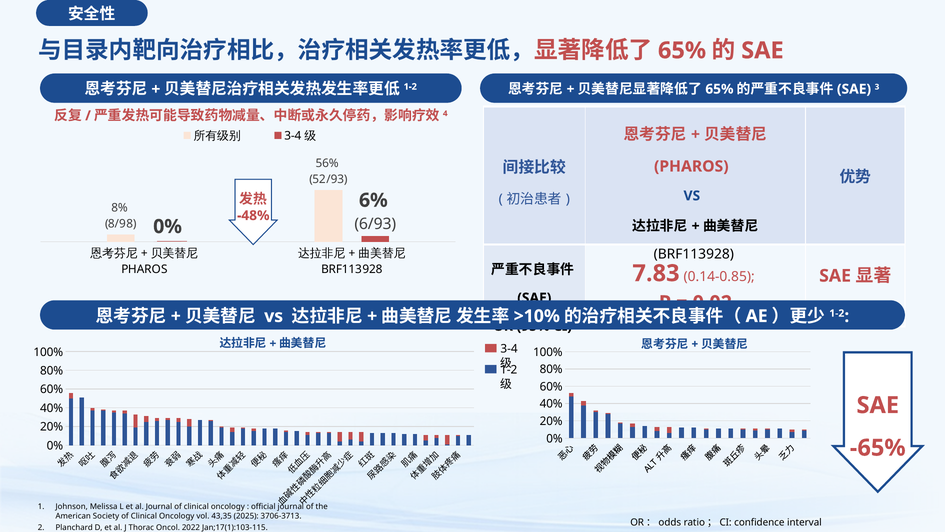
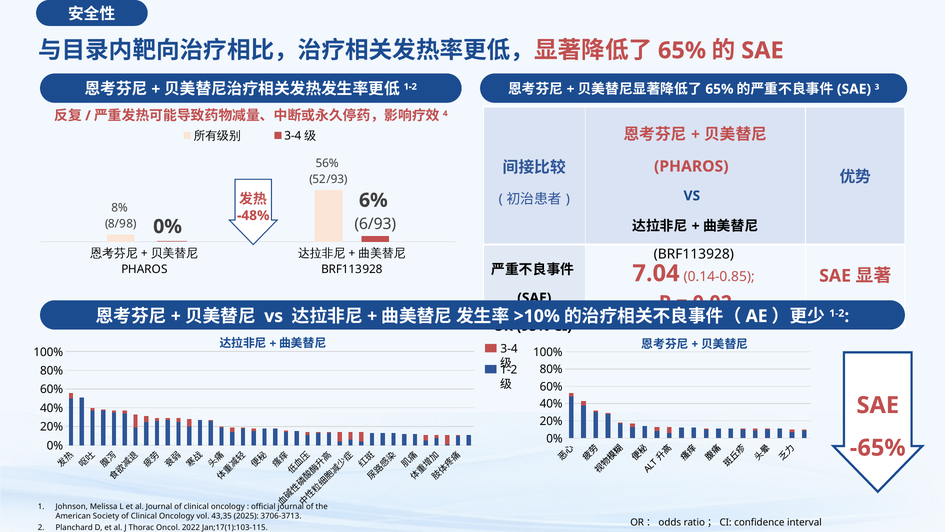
7.83: 7.83 -> 7.04 (656, 273)
